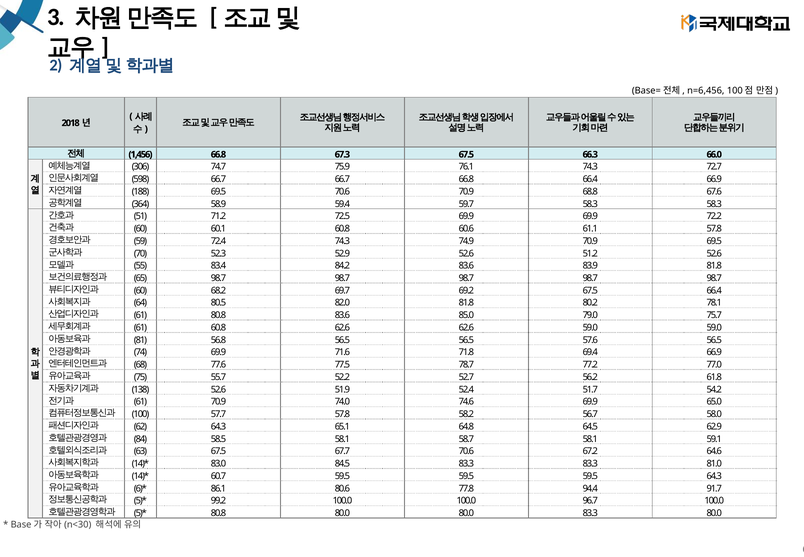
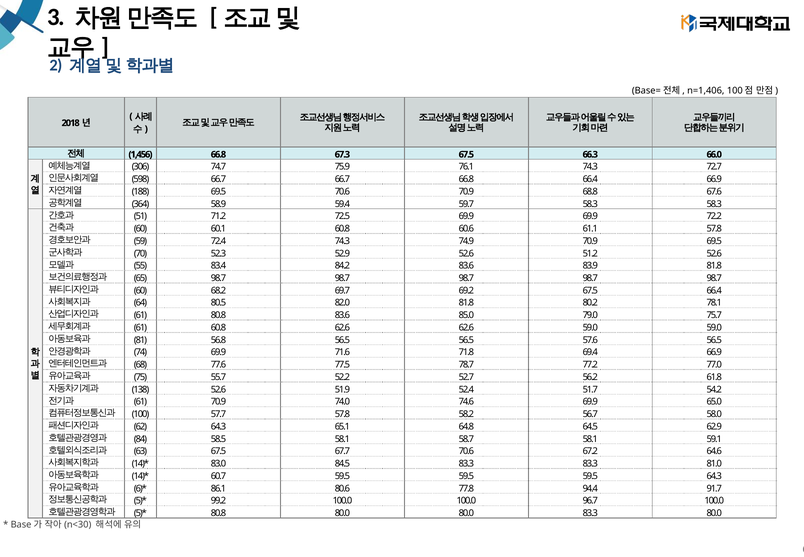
n=6,456: n=6,456 -> n=1,406 (706, 90)
